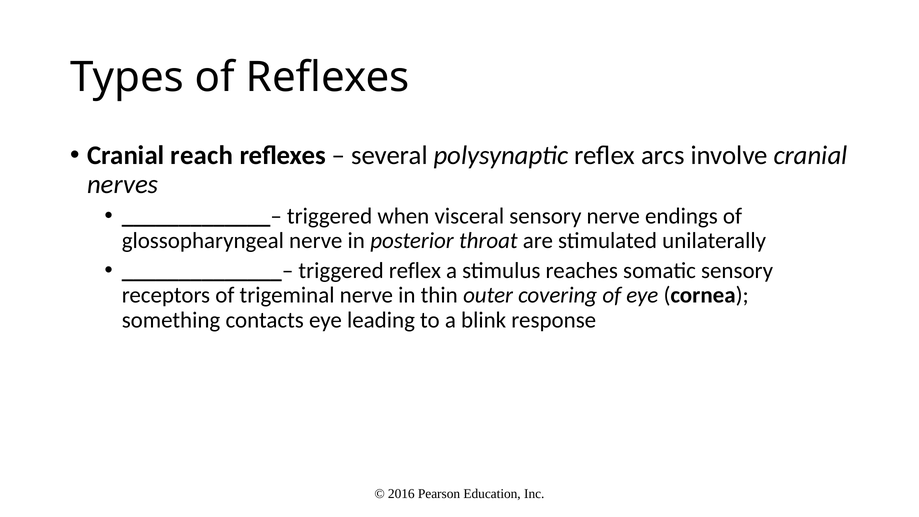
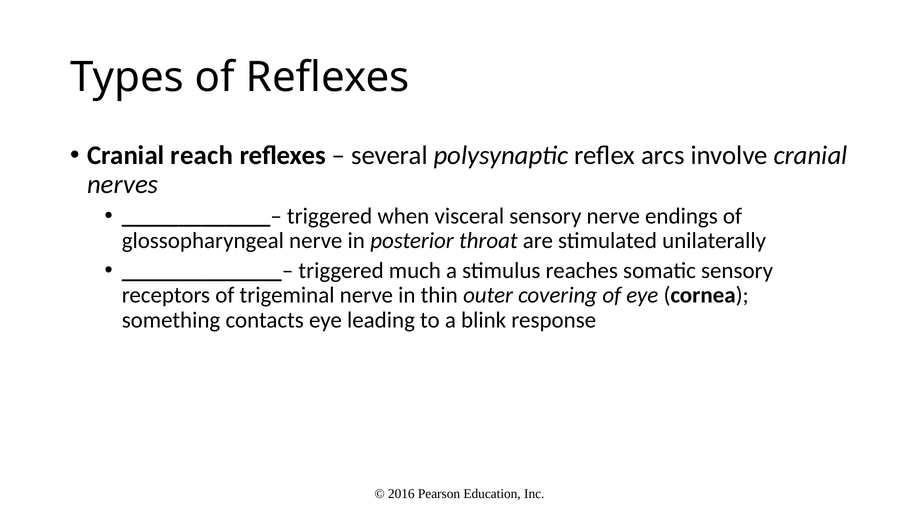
triggered reflex: reflex -> much (415, 270)
